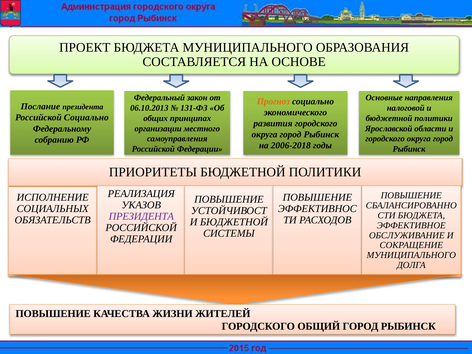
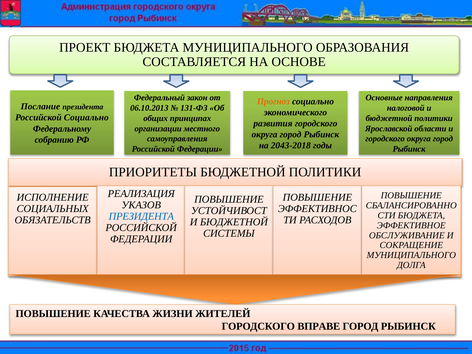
2006-2018: 2006-2018 -> 2043-2018 (291, 145)
ПРЕЗИДЕНТА colour: purple -> blue (141, 216)
ОБЩИЙ: ОБЩИЙ -> ВПРАВЕ (319, 326)
